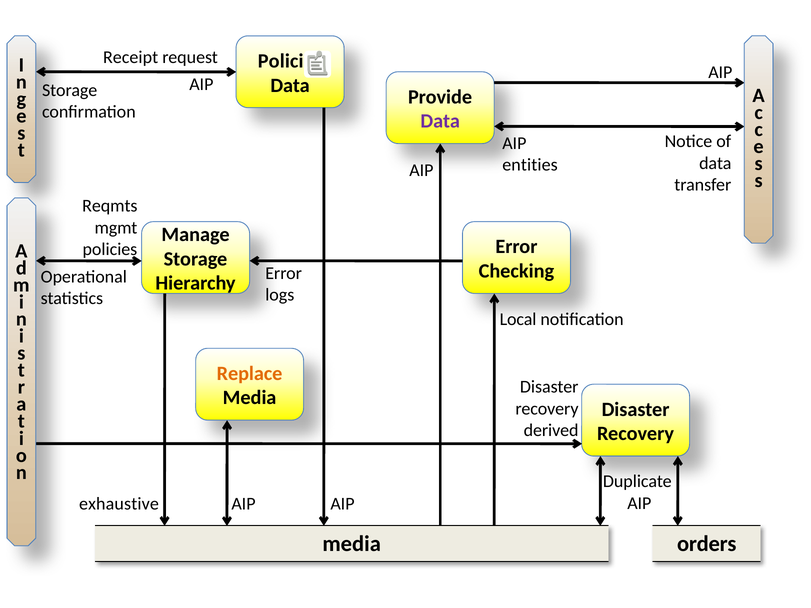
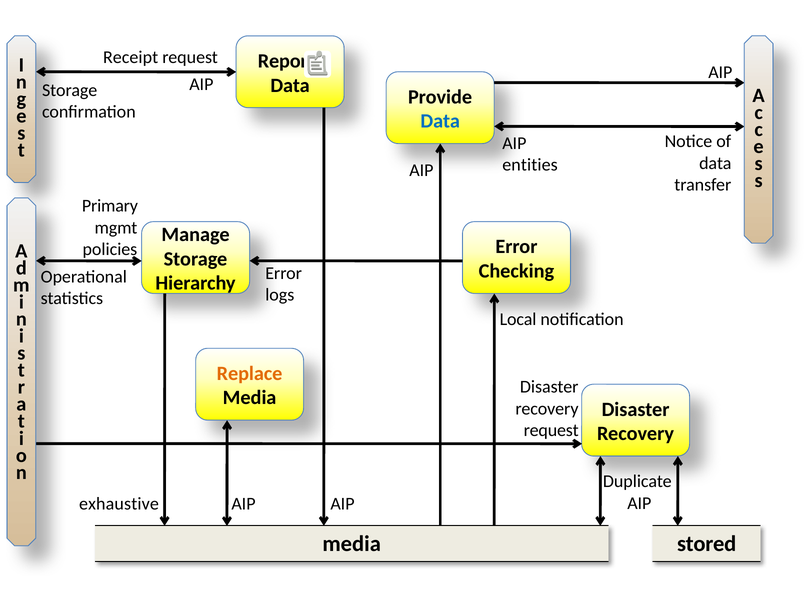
Policies: Policies -> Reports (290, 61)
Data colour: purple -> blue (440, 121)
Reqmts: Reqmts -> Primary (110, 206)
derived: derived -> request (551, 430)
orders: orders -> stored (707, 544)
